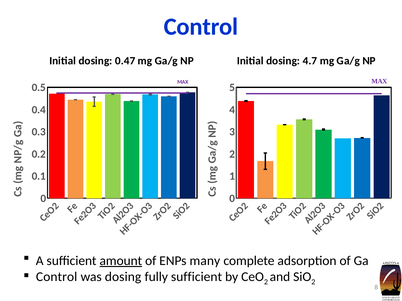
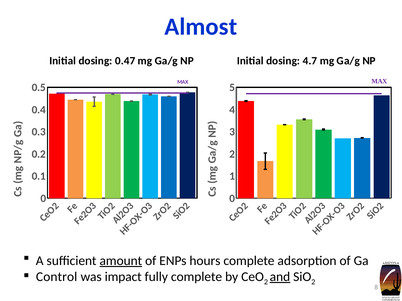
Control: Control -> Almost (201, 27)
many: many -> hours (205, 261)
was dosing: dosing -> impact (123, 277)
fully sufficient: sufficient -> complete (197, 277)
and underline: none -> present (280, 277)
